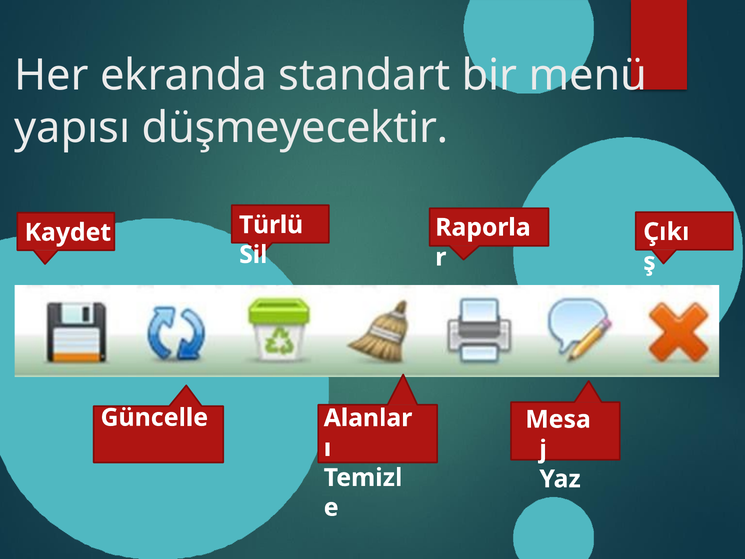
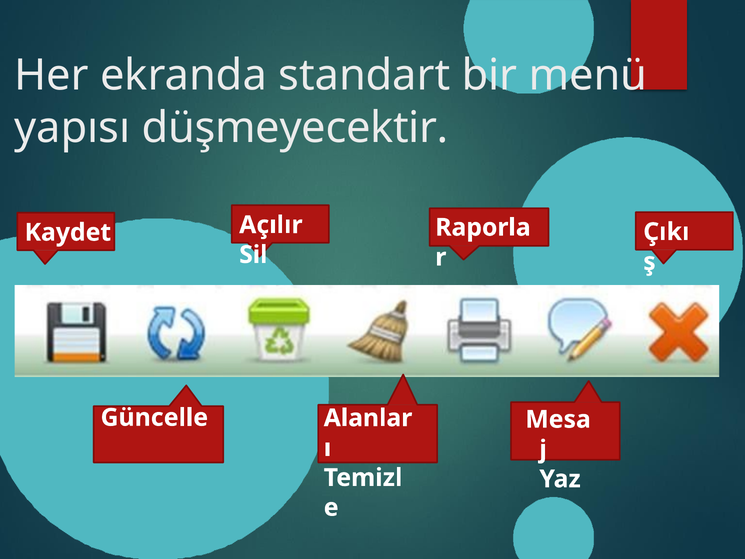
Türlü: Türlü -> Açılır (271, 225)
